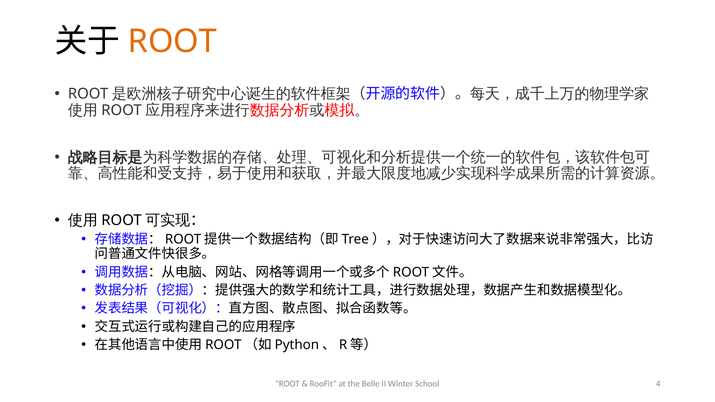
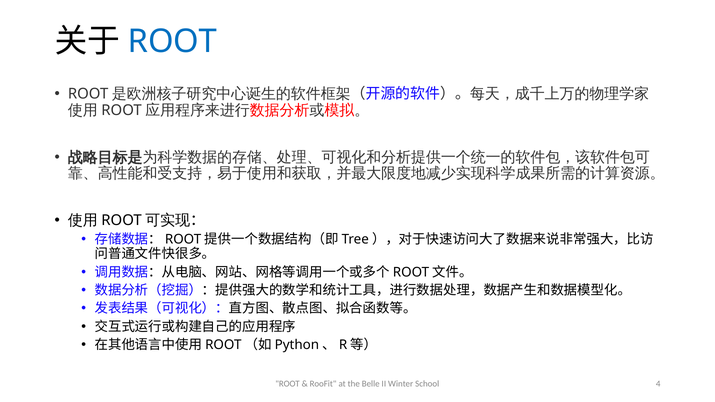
ROOT colour: orange -> blue (173, 42)
